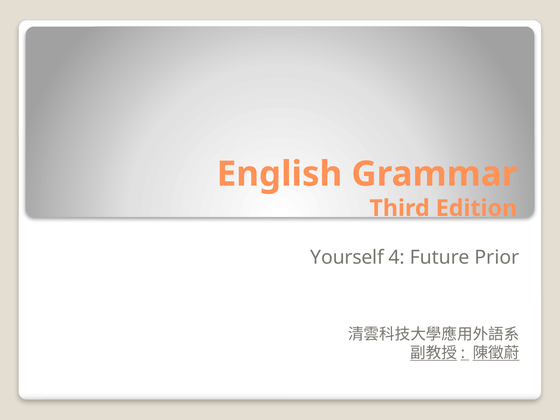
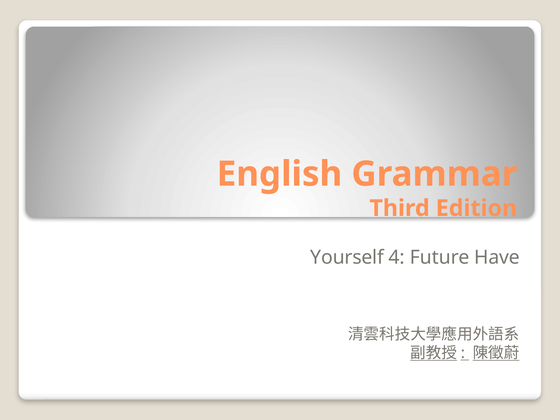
Prior: Prior -> Have (497, 257)
